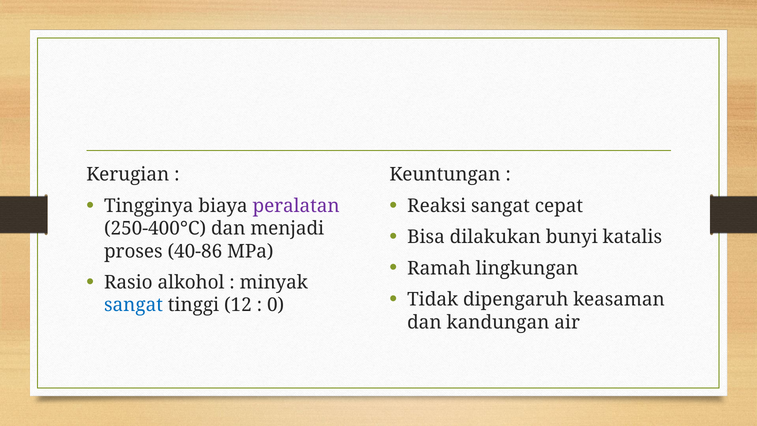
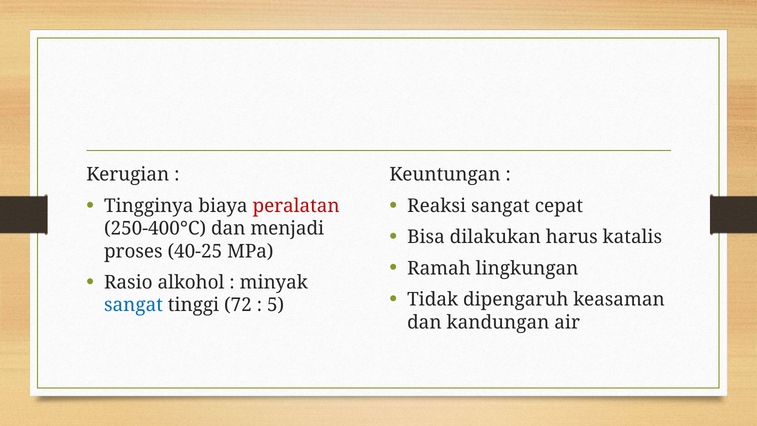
peralatan colour: purple -> red (296, 206)
bunyi: bunyi -> harus (572, 237)
40-86: 40-86 -> 40-25 (195, 251)
12: 12 -> 72 (238, 305)
0: 0 -> 5 (276, 305)
